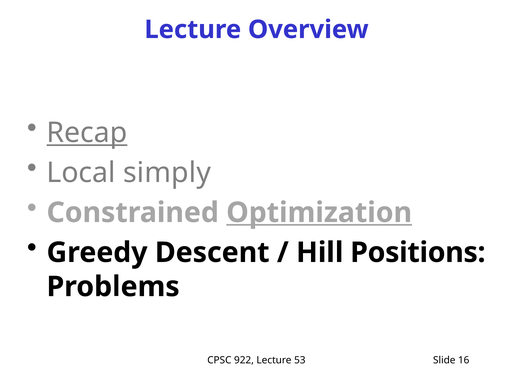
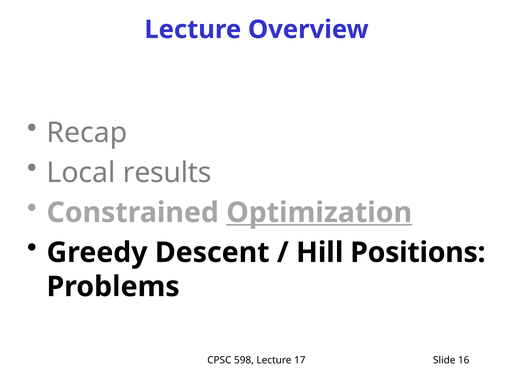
Recap underline: present -> none (87, 133)
simply: simply -> results (167, 173)
922: 922 -> 598 (244, 360)
53: 53 -> 17 (300, 360)
